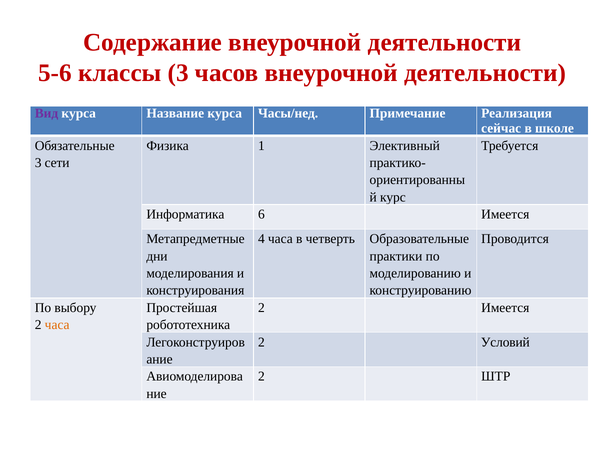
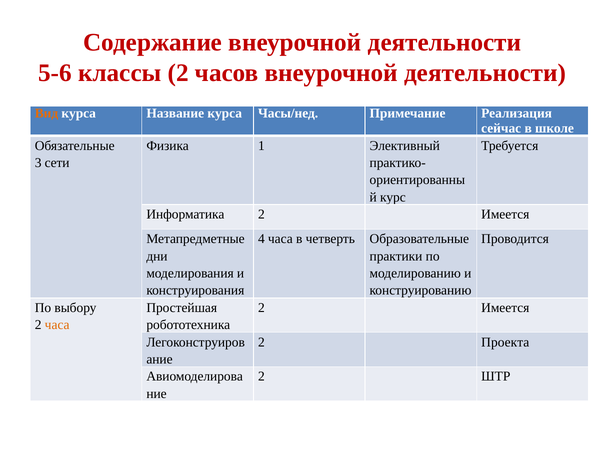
классы 3: 3 -> 2 (178, 73)
Вид colour: purple -> orange (46, 113)
Информатика 6: 6 -> 2 (261, 214)
Условий: Условий -> Проекта (505, 342)
